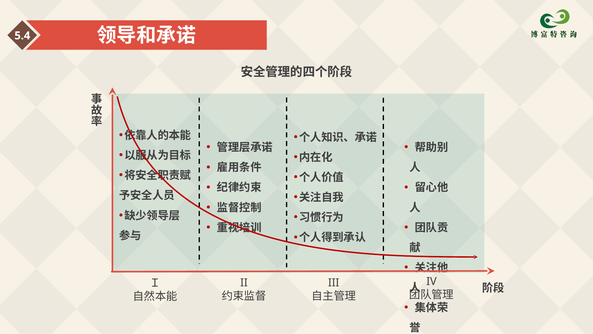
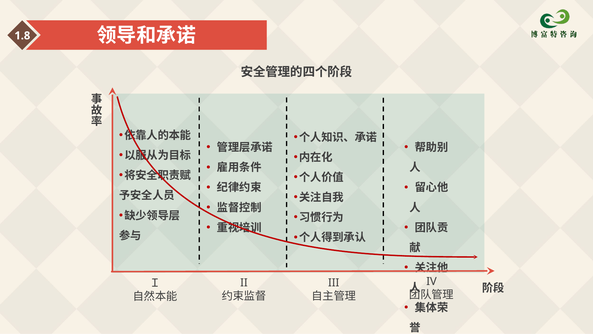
5.4: 5.4 -> 1.8 (22, 36)
